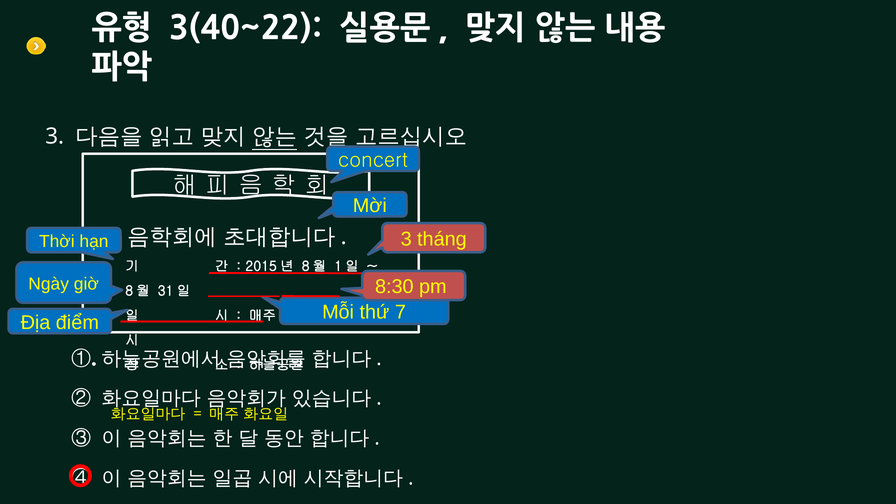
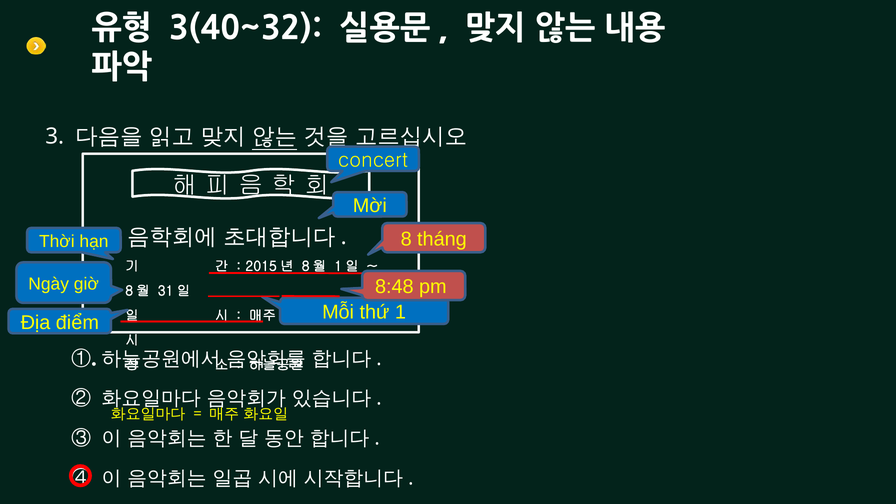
3(40~22: 3(40~22 -> 3(40~32 (246, 29)
hạn 3: 3 -> 8 (406, 239)
8:30: 8:30 -> 8:48 (394, 287)
7: 7 -> 1 (400, 312)
